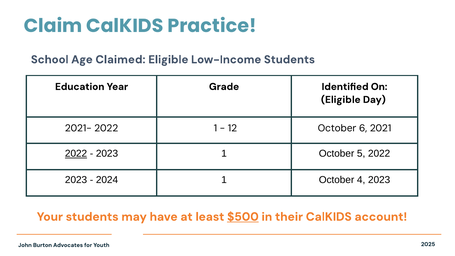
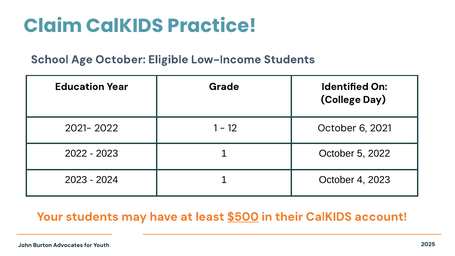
Age Claimed: Claimed -> October (120, 59)
Eligible: Eligible -> College (341, 100)
2022 underline: present -> none (76, 154)
